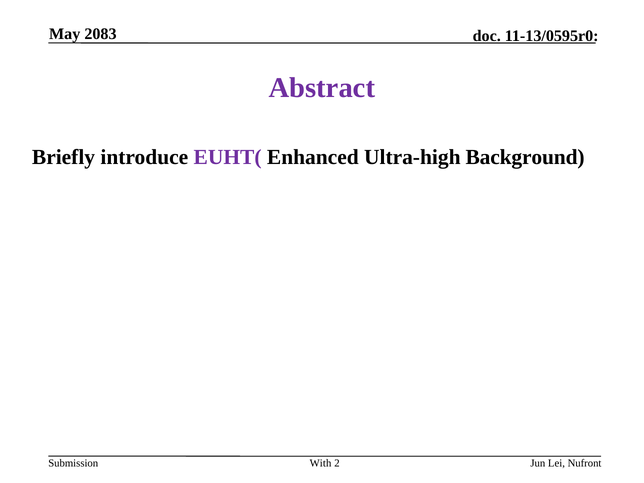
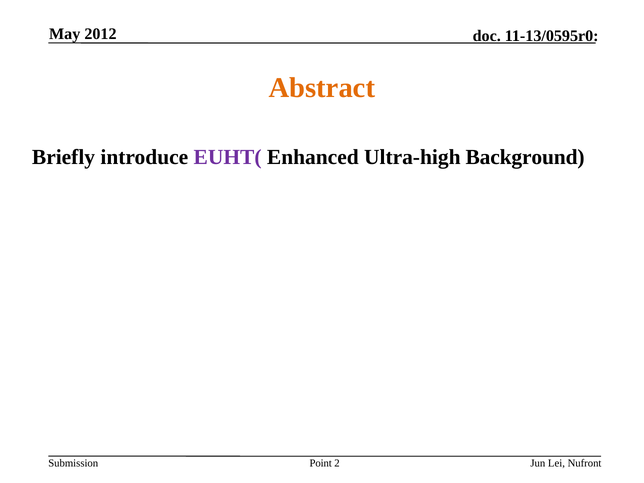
2083: 2083 -> 2012 (100, 34)
Abstract colour: purple -> orange (322, 88)
With: With -> Point (321, 463)
